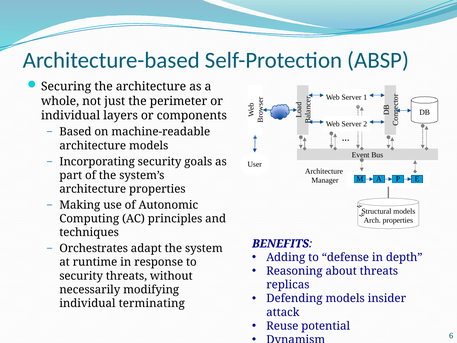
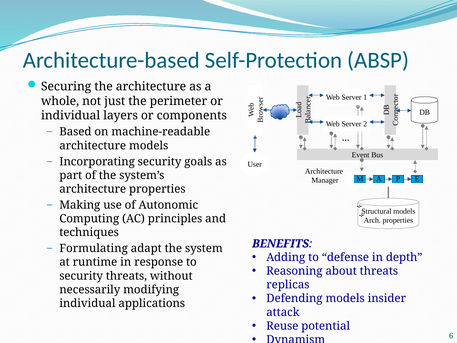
Orchestrates: Orchestrates -> Formulating (94, 248)
terminating: terminating -> applications (152, 303)
